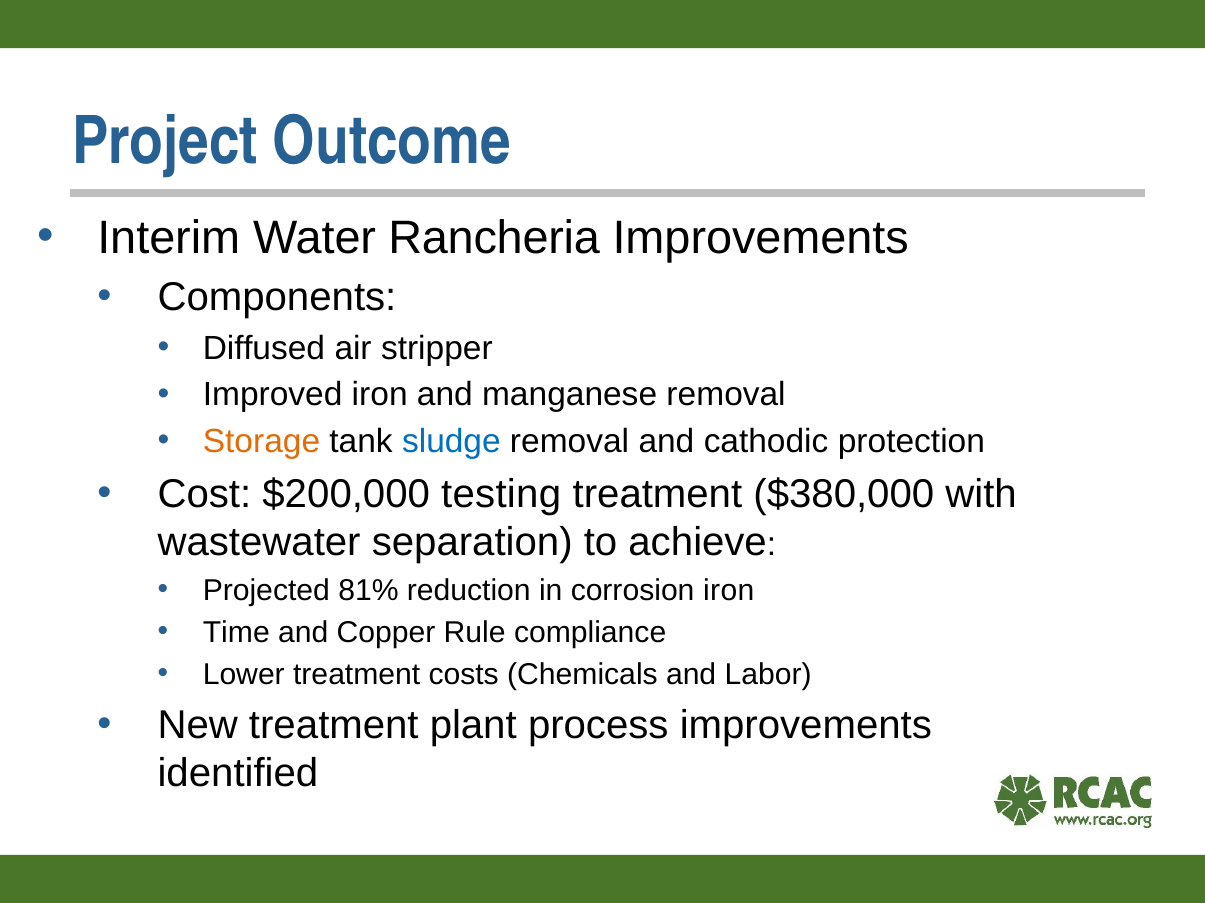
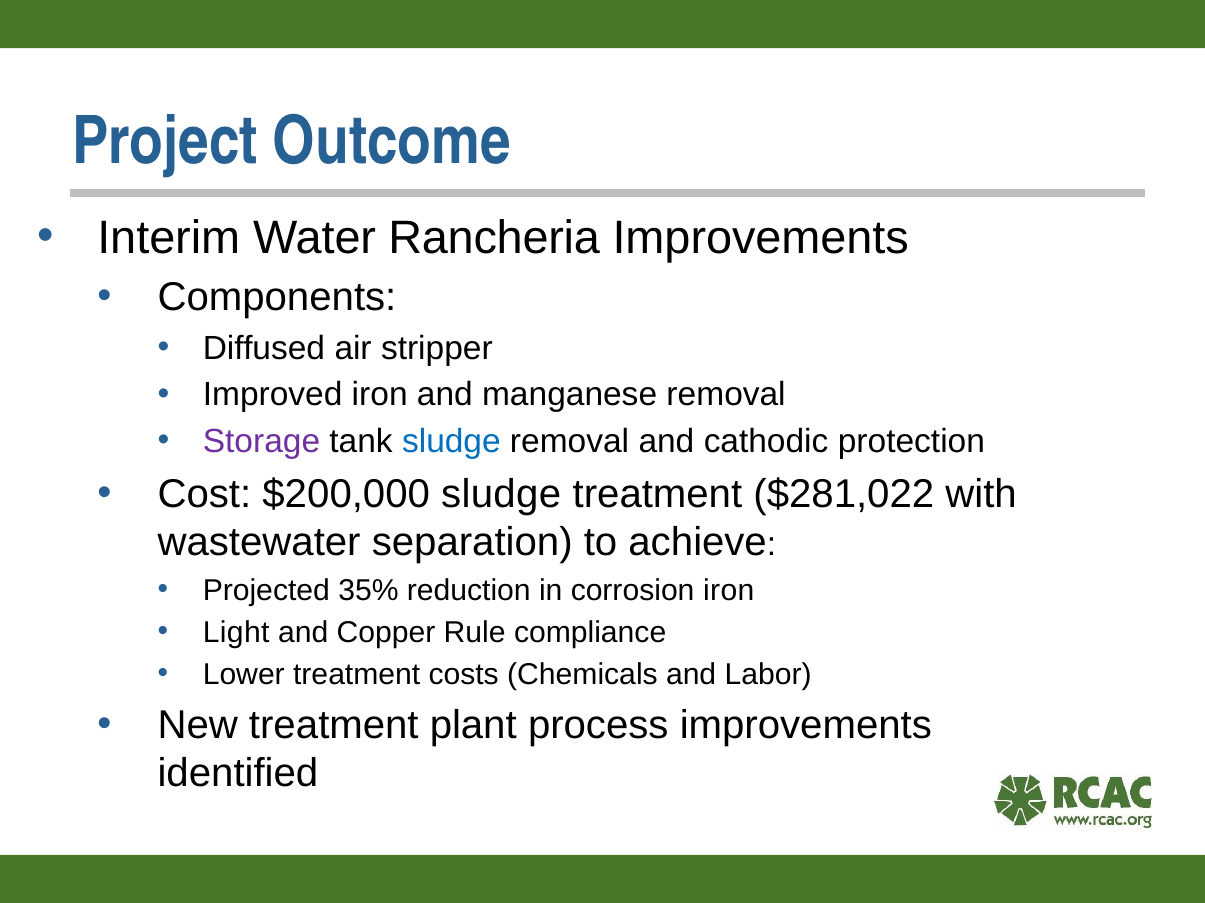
Storage colour: orange -> purple (262, 442)
$200,000 testing: testing -> sludge (501, 495)
$380,000: $380,000 -> $281,022 (844, 495)
81%: 81% -> 35% (368, 591)
Time: Time -> Light (236, 633)
